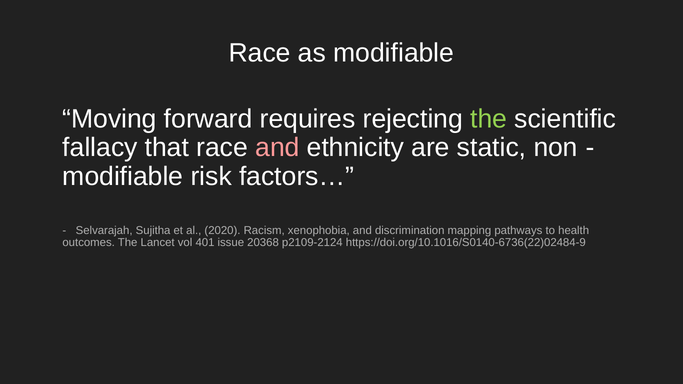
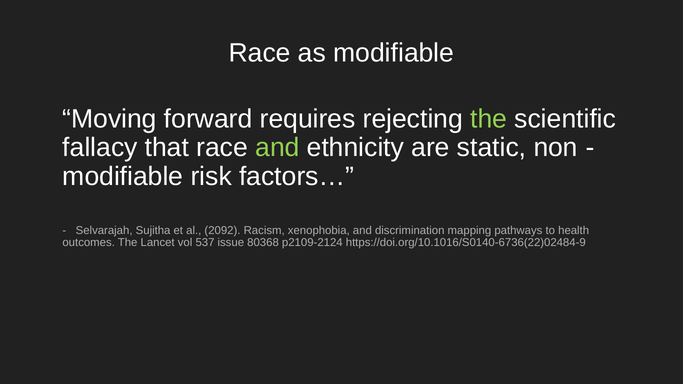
and colour: pink -> light green (277, 148)
2020: 2020 -> 2092 (222, 231)
401: 401 -> 537 (205, 243)
20368: 20368 -> 80368 (263, 243)
